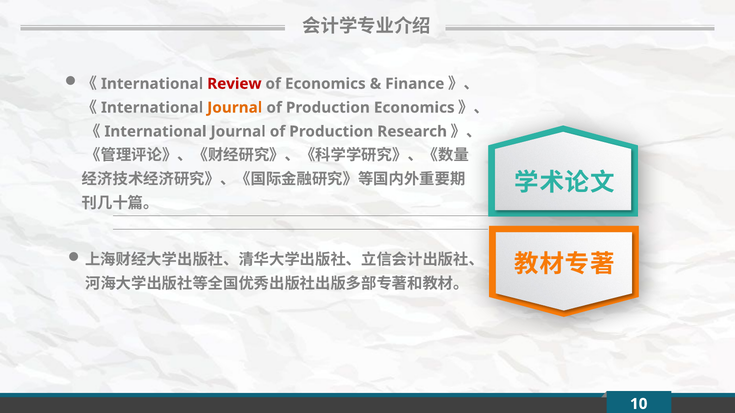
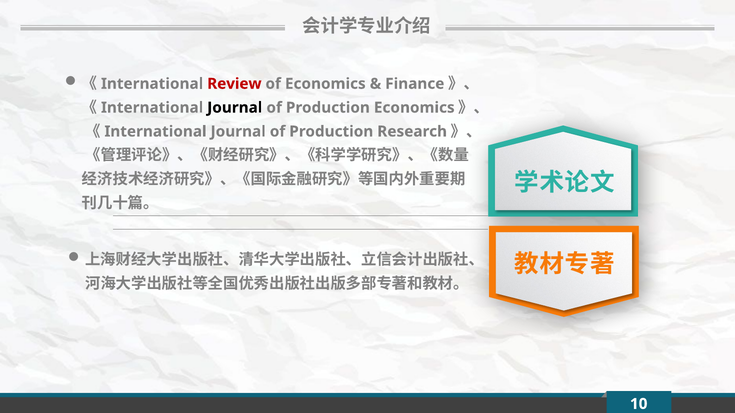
Journal colour: orange -> black (235, 108)
